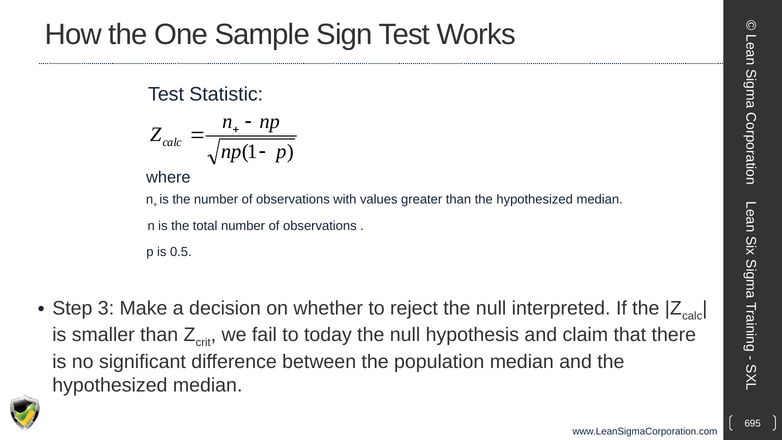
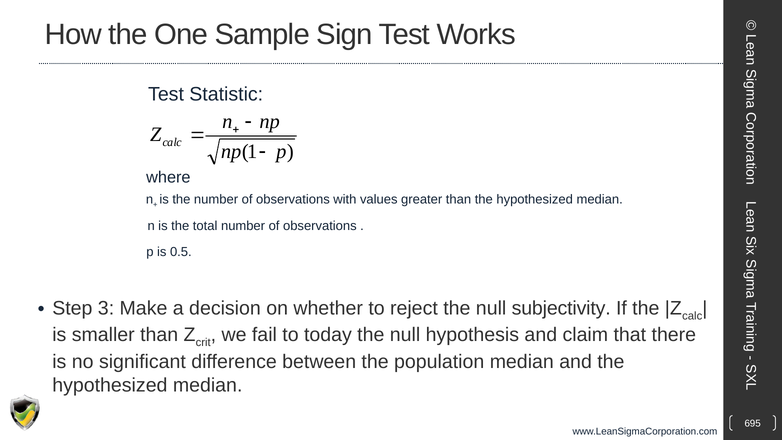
interpreted: interpreted -> subjectivity (561, 308)
